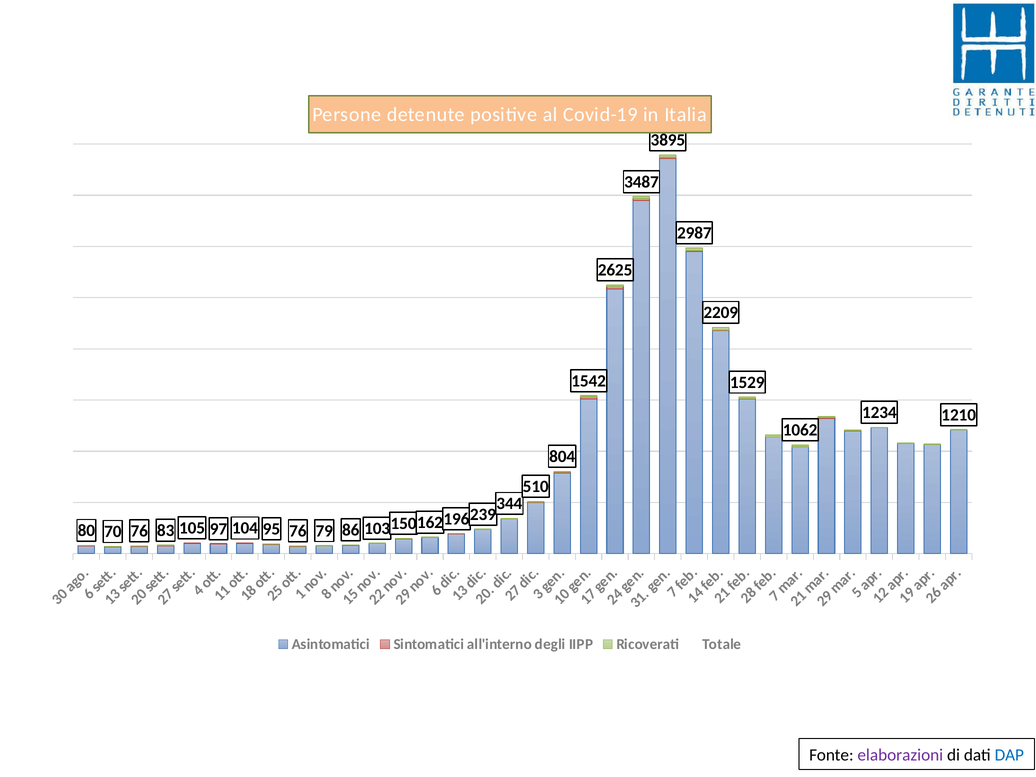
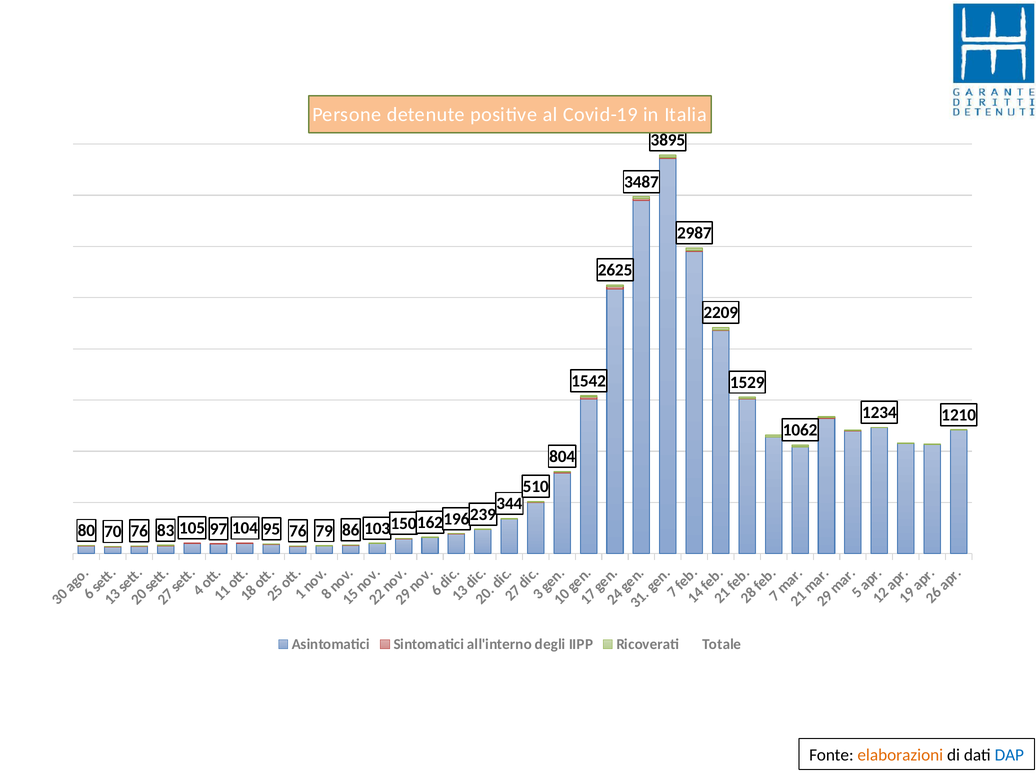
elaborazioni colour: purple -> orange (900, 755)
